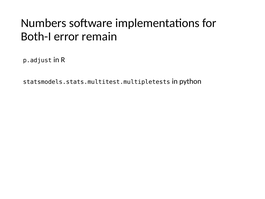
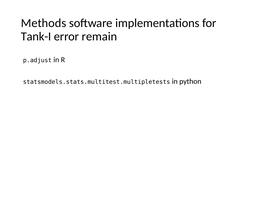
Numbers: Numbers -> Methods (44, 23)
Both-I: Both-I -> Tank-I (36, 36)
